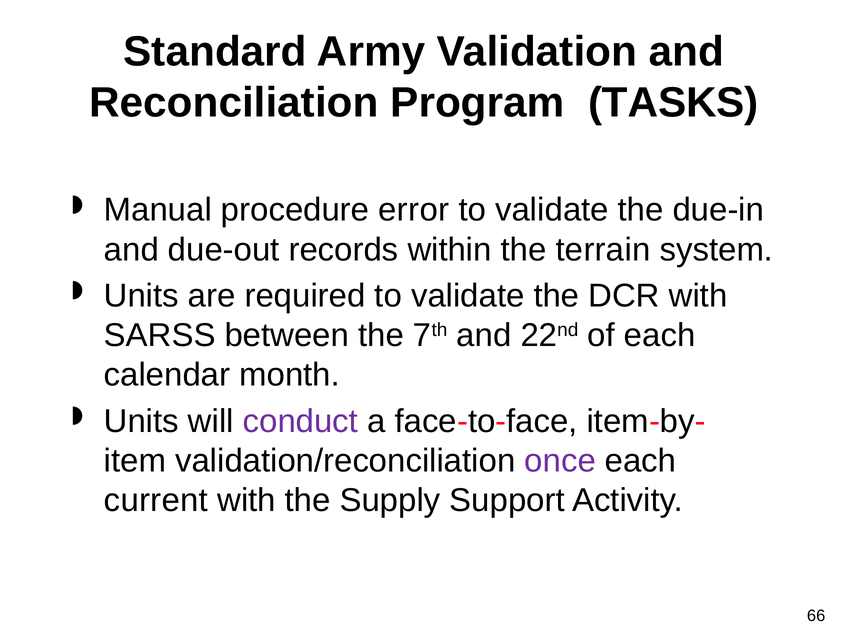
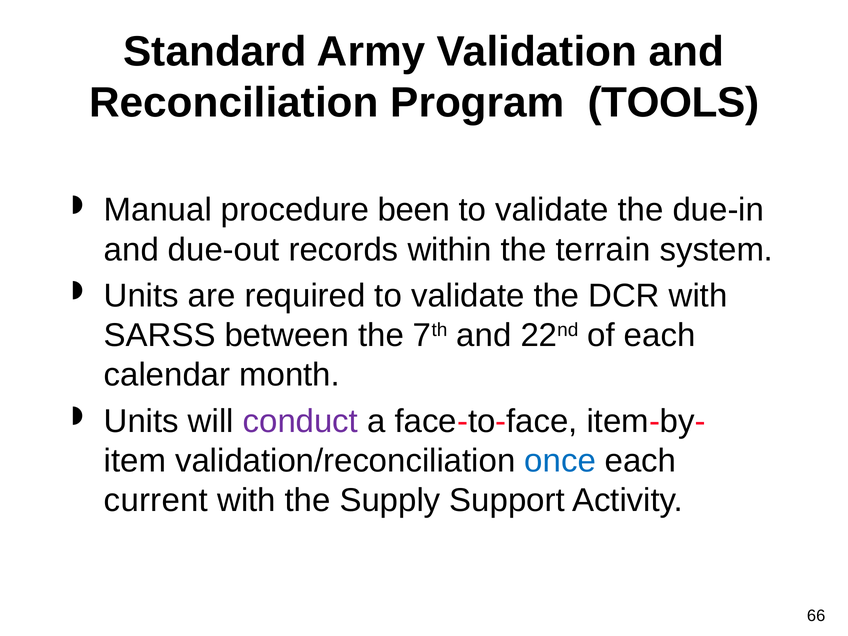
TASKS: TASKS -> TOOLS (673, 103)
error: error -> been (414, 210)
once colour: purple -> blue (560, 461)
